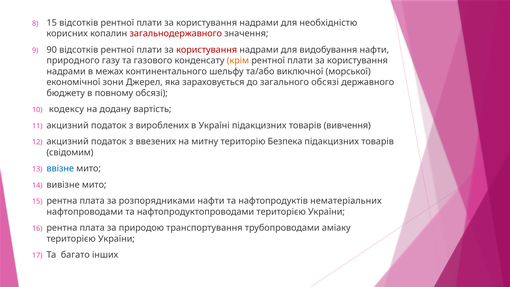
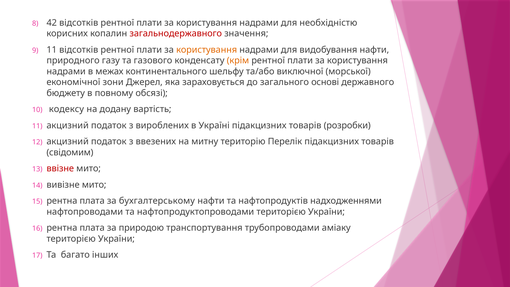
15: 15 -> 42 (52, 23)
90: 90 -> 11 (52, 50)
користування colour: red -> orange (207, 50)
загального обсязі: обсязі -> основі (325, 82)
вивчення: вивчення -> розробки (347, 125)
Безпека: Безпека -> Перелік (285, 142)
ввізне colour: blue -> red (60, 169)
розпорядниками: розпорядниками -> бухгалтерському (157, 201)
нематеріальних: нематеріальних -> надходженнями (346, 201)
